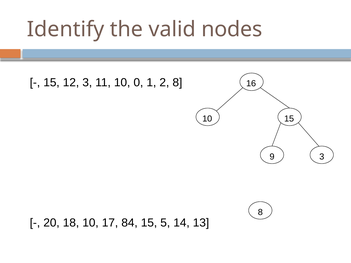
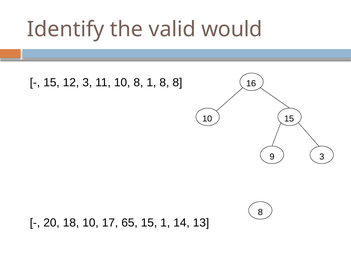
nodes: nodes -> would (232, 29)
10 0: 0 -> 8 (138, 83)
1 2: 2 -> 8 (164, 83)
84: 84 -> 65 (130, 223)
15 5: 5 -> 1 (165, 223)
